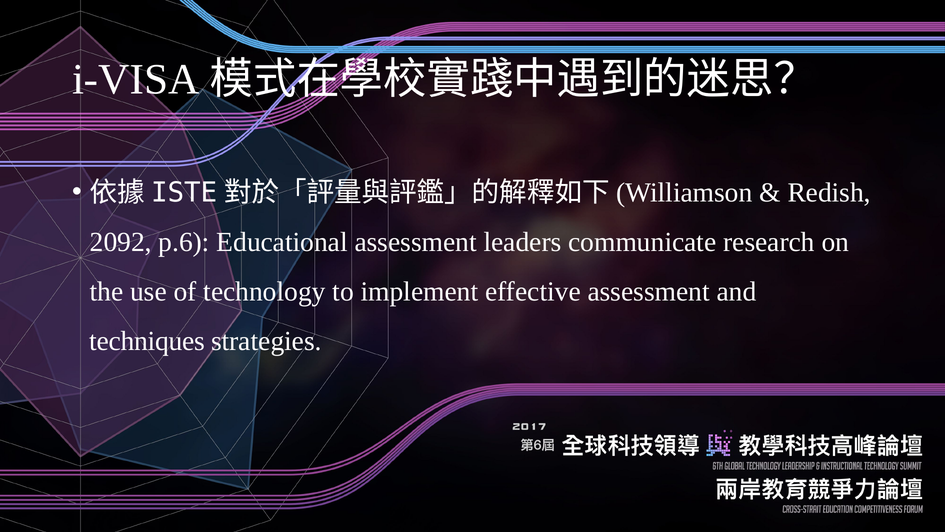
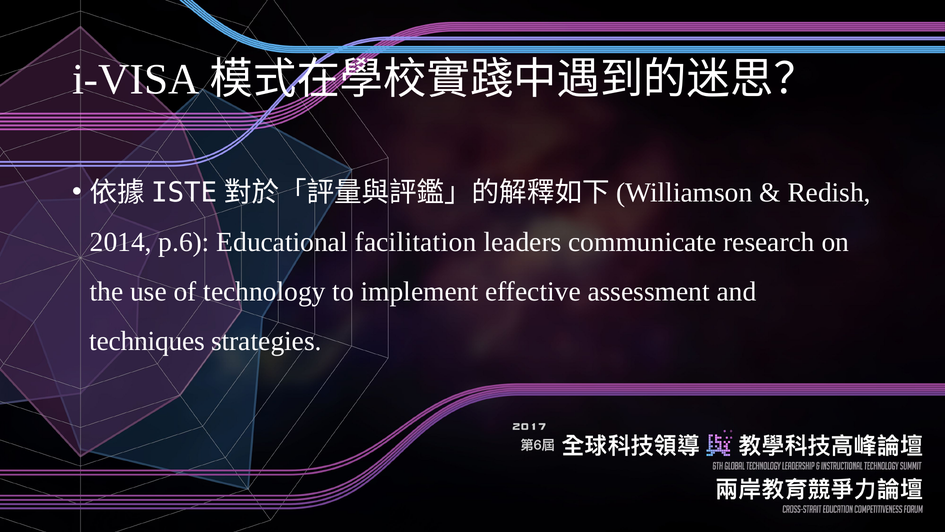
2092: 2092 -> 2014 (121, 242)
Educational assessment: assessment -> facilitation (416, 242)
